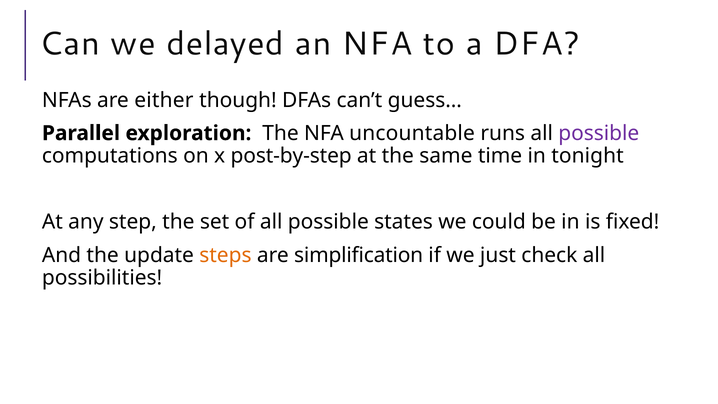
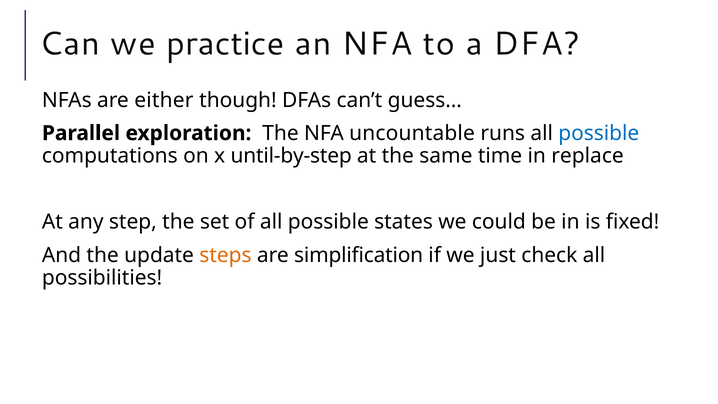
delayed: delayed -> practice (225, 44)
possible colour: purple -> blue (599, 133)
post-by-step: post-by-step -> until-by-step (291, 156)
tonight: tonight -> replace (588, 156)
